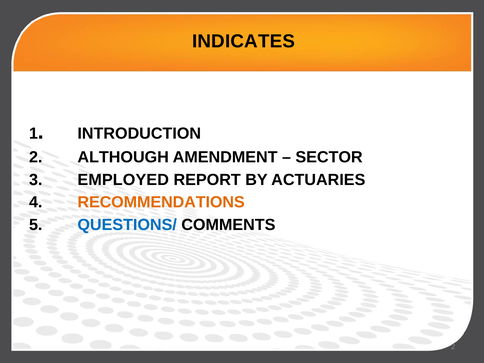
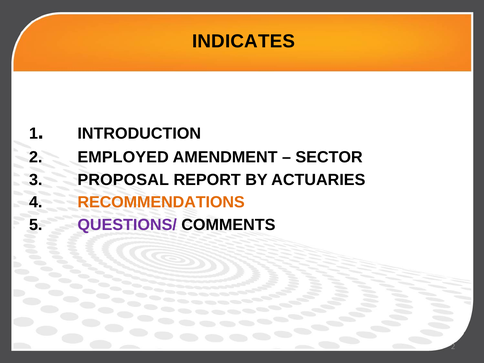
ALTHOUGH: ALTHOUGH -> EMPLOYED (123, 157)
EMPLOYED: EMPLOYED -> PROPOSAL (123, 180)
QUESTIONS/ colour: blue -> purple (127, 225)
